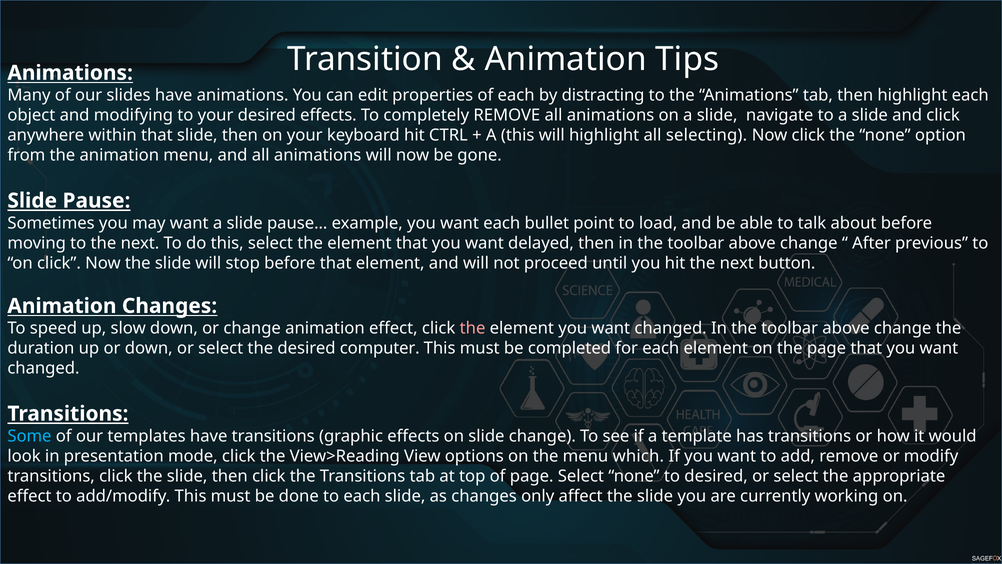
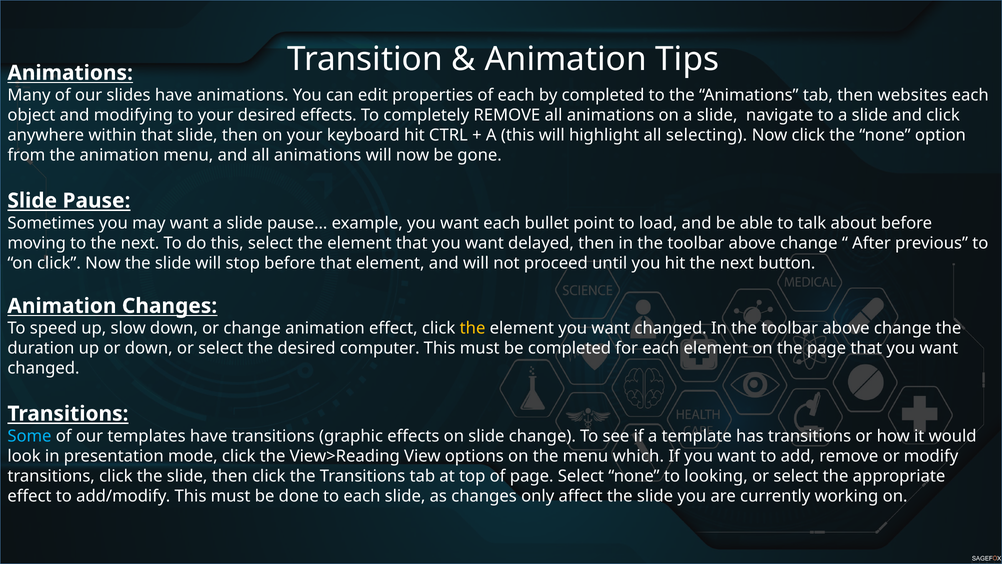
by distracting: distracting -> completed (603, 95)
then highlight: highlight -> websites (912, 95)
the colour: pink -> yellow (473, 328)
to desired: desired -> looking (716, 476)
